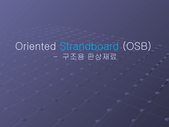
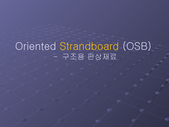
Strandboard colour: light blue -> yellow (89, 46)
